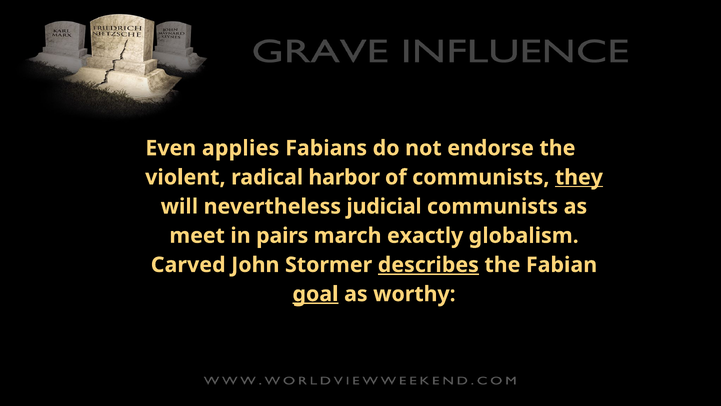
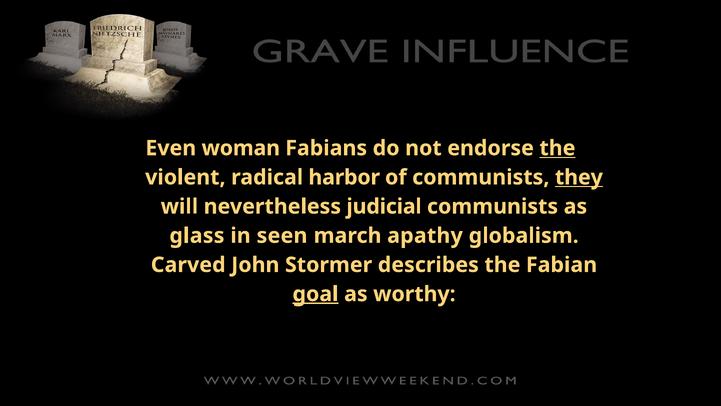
applies: applies -> woman (241, 148)
the underline: none -> present (557, 148)
meet: meet -> glass (197, 235)
pairs: pairs -> seen (282, 235)
exactly: exactly -> apathy (425, 235)
describes underline: present -> none (428, 265)
